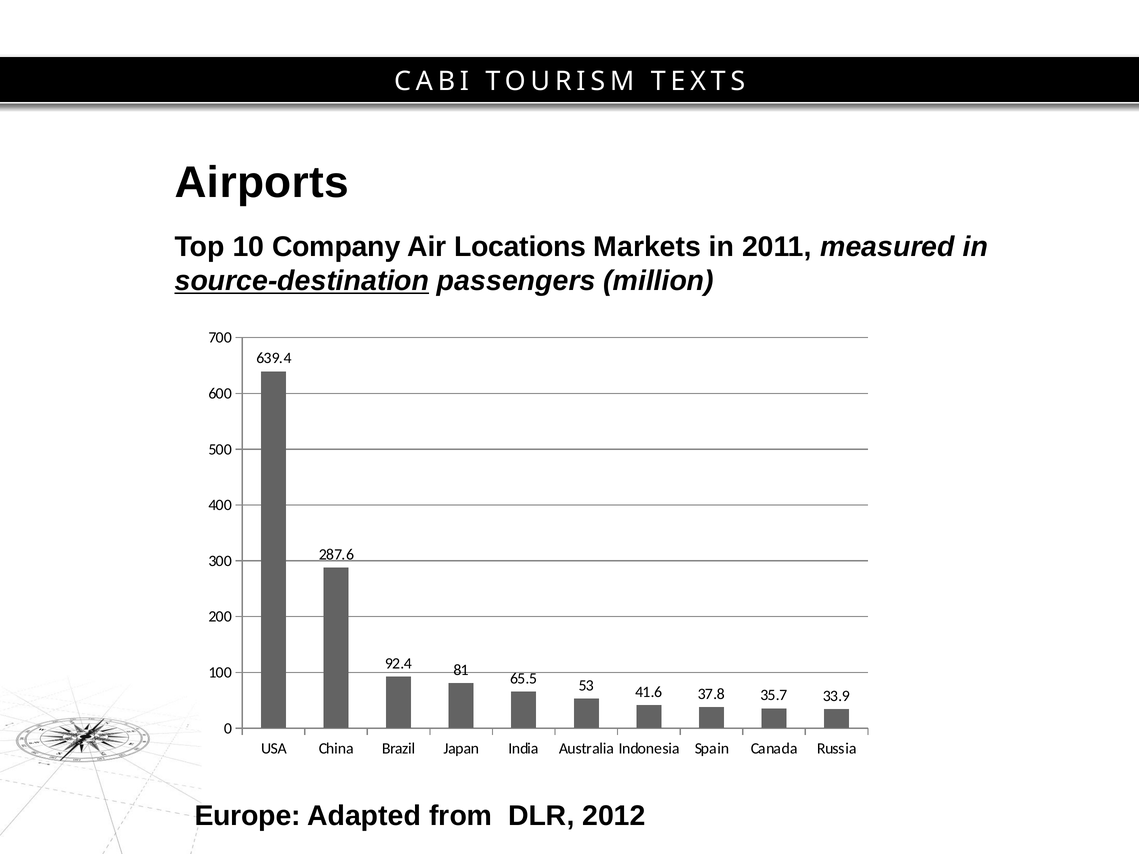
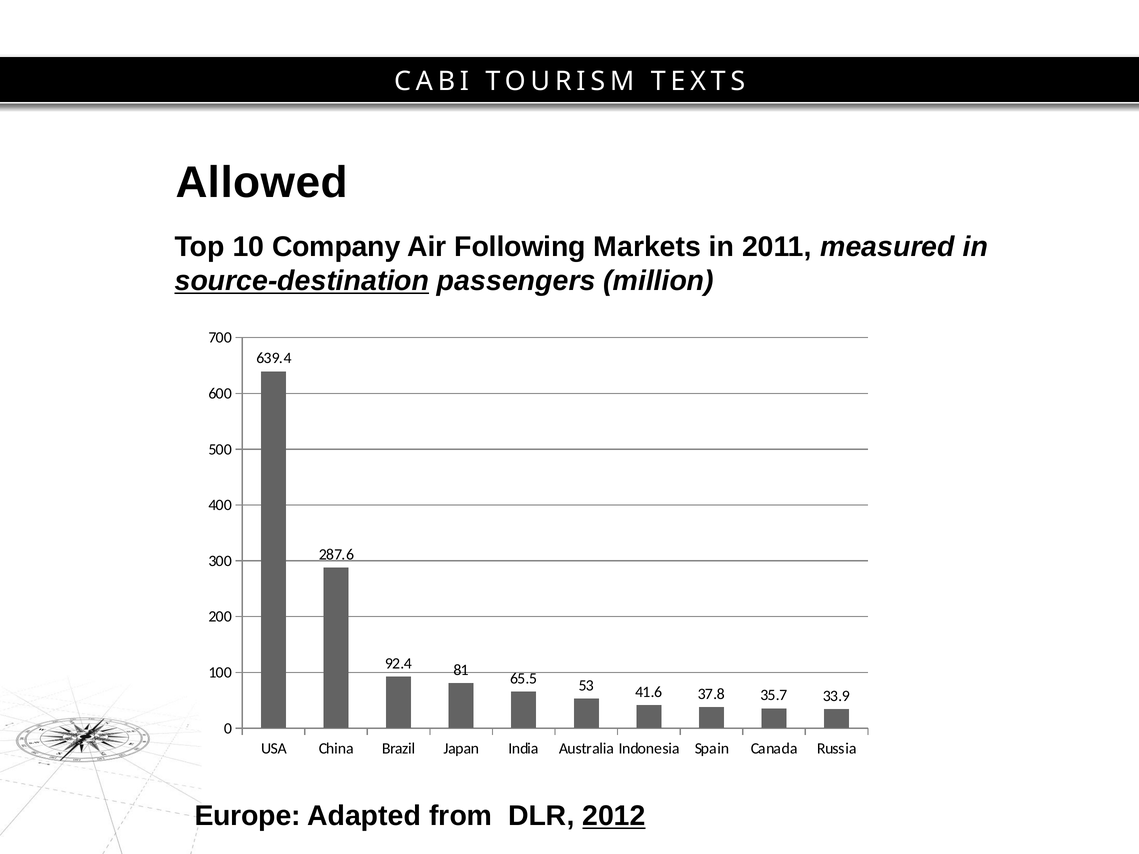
Airports: Airports -> Allowed (262, 183)
Locations: Locations -> Following (520, 247)
2012 underline: none -> present (614, 816)
